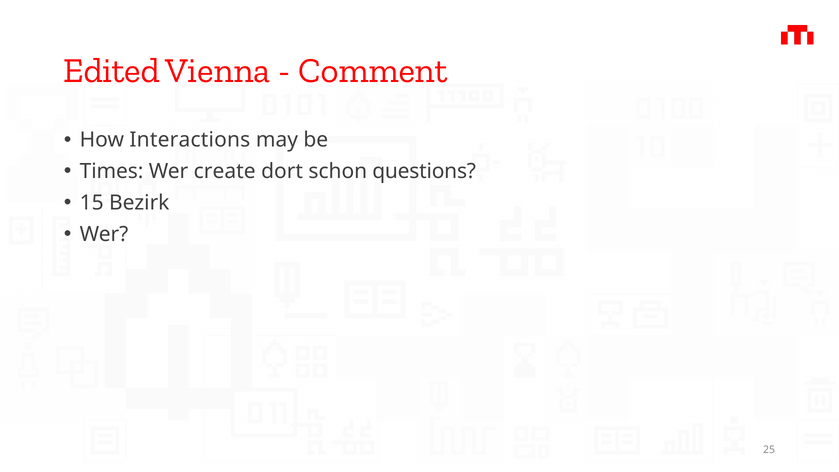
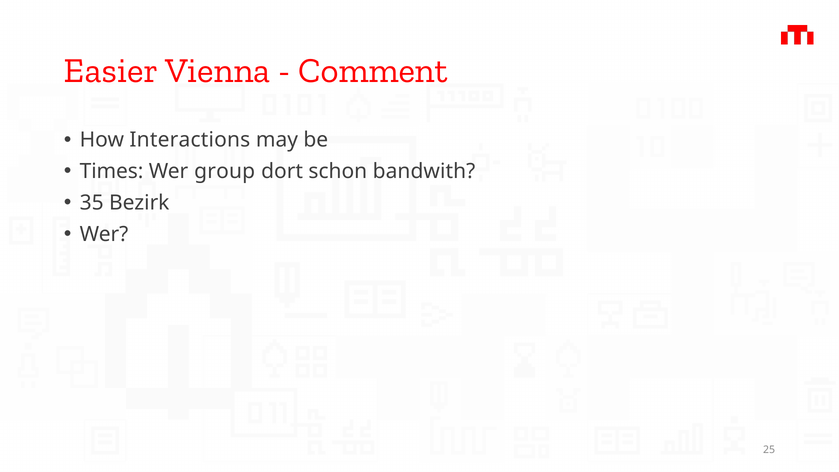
Edited: Edited -> Easier (111, 70)
create: create -> group (225, 171)
questions: questions -> bandwith (424, 171)
15: 15 -> 35 (92, 203)
